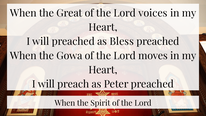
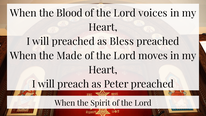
Great: Great -> Blood (69, 13)
Gowa: Gowa -> Made (69, 56)
